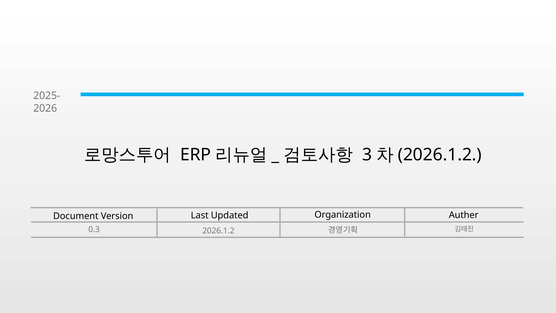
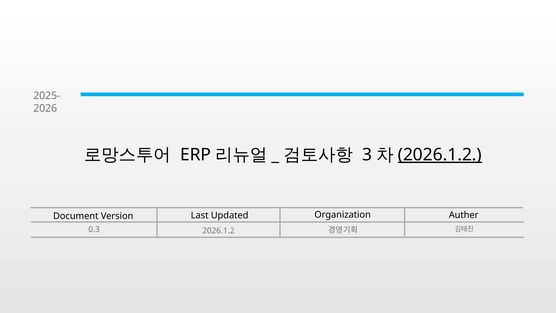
2026.1.2 underline: none -> present (440, 155)
